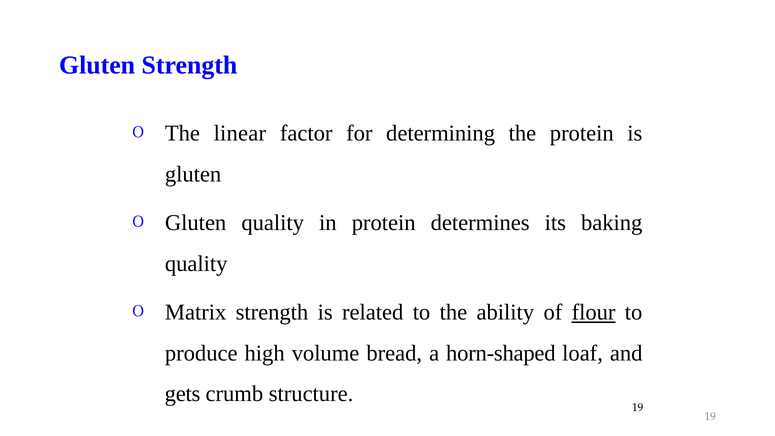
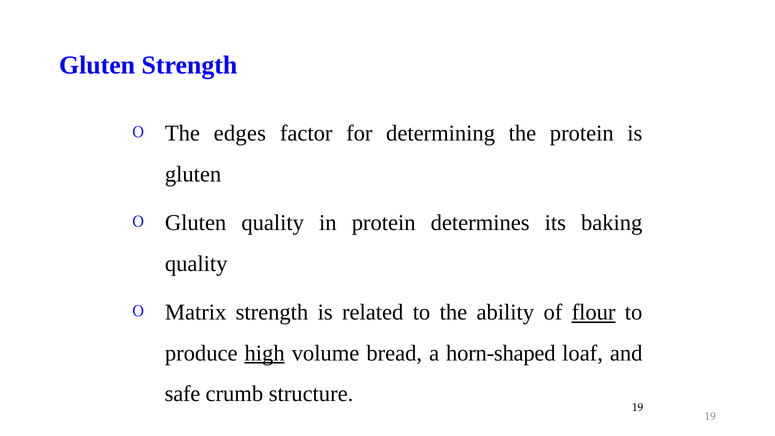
linear: linear -> edges (240, 133)
high underline: none -> present (265, 353)
gets: gets -> safe (183, 394)
